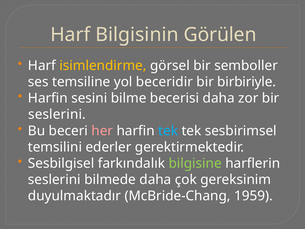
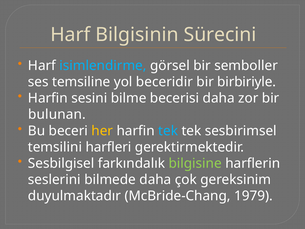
Görülen: Görülen -> Sürecini (220, 35)
isimlendirme colour: yellow -> light blue (103, 66)
seslerini: seslerini -> bulunan (57, 114)
her colour: pink -> yellow (102, 131)
ederler: ederler -> harfleri (109, 147)
1959: 1959 -> 1979 (253, 196)
